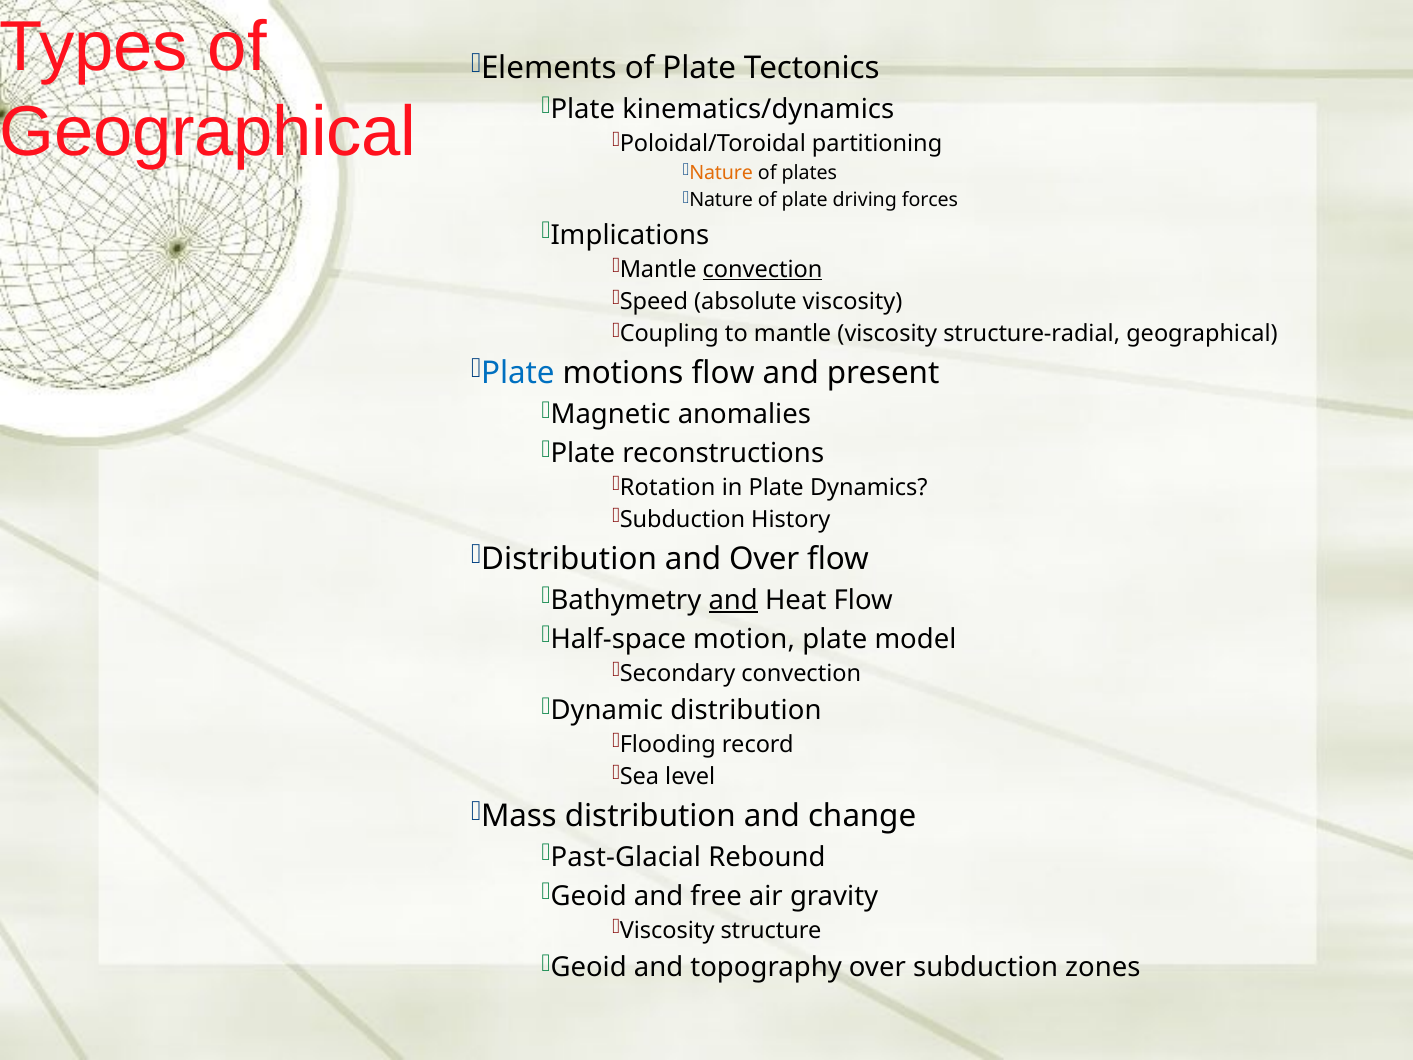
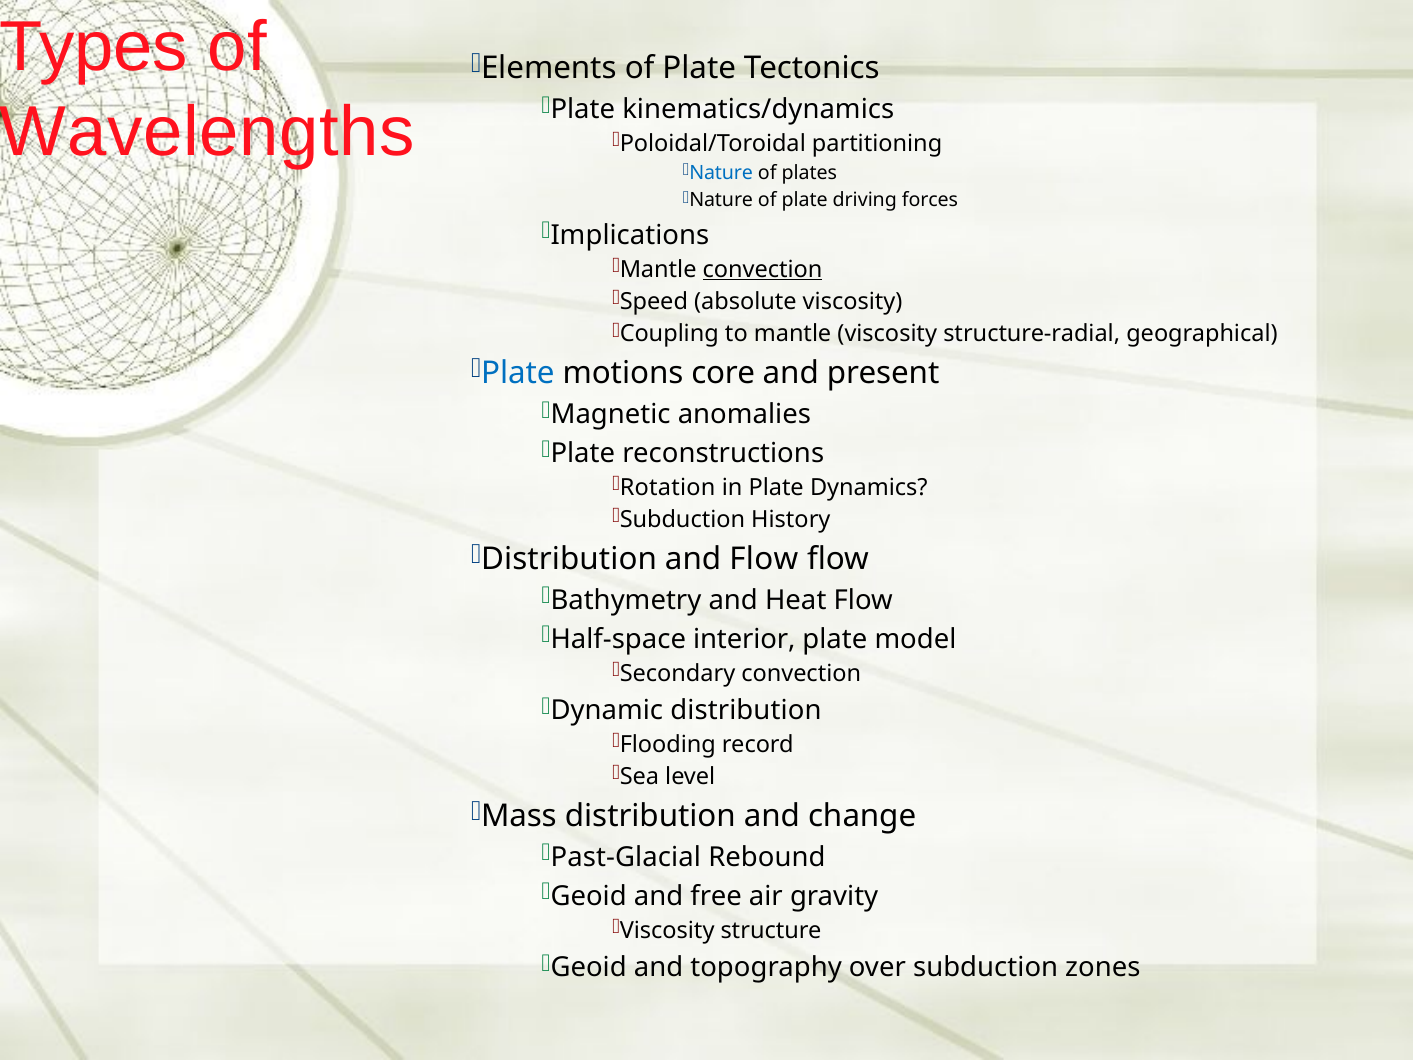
Geographical: Geographical -> Wavelengths (207, 132)
Nature colour: orange -> blue (721, 173)
motions flow: flow -> core (723, 373)
and Over: Over -> Flow (764, 559)
and underline: present -> none (733, 600)
motion: motion -> interior (744, 639)
